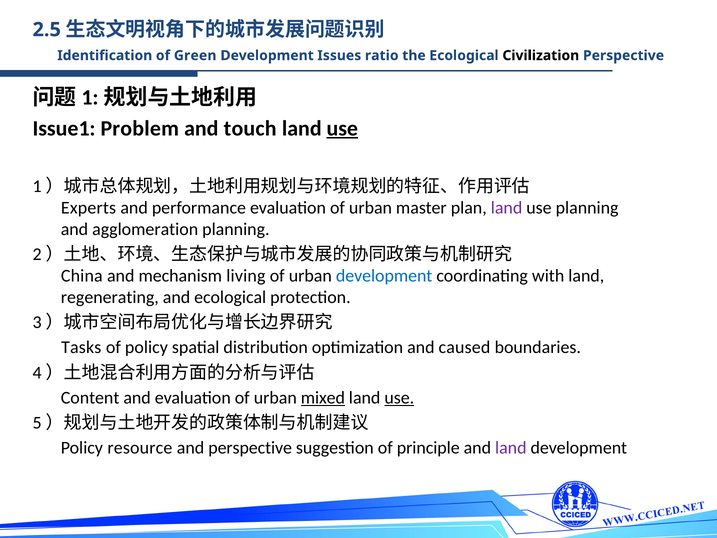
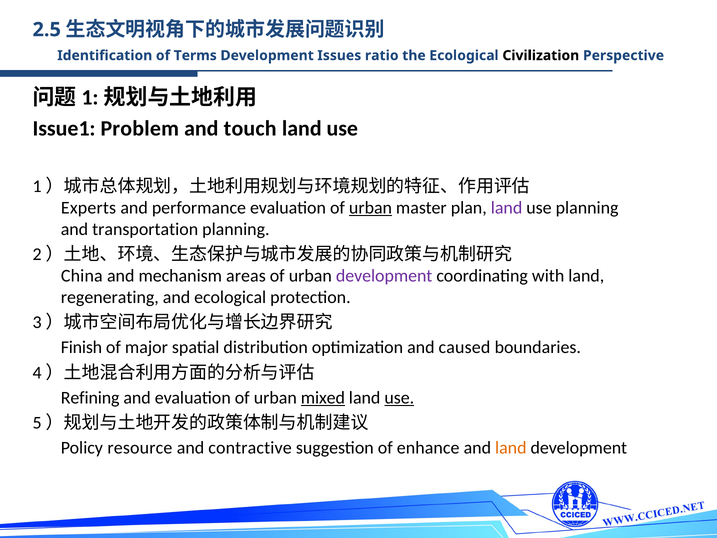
Green: Green -> Terms (195, 55)
use underline: present -> none (342, 128)
urban underline: none -> present (371, 208)
agglomeration: agglomeration -> transportation (145, 229)
living: living -> areas (246, 276)
development colour: blue -> purple (384, 276)
Tasks: Tasks -> Finish (81, 347)
of policy: policy -> major (146, 347)
Content: Content -> Refining (90, 398)
and perspective: perspective -> contractive (250, 448)
principle: principle -> enhance (428, 448)
land colour: purple -> orange (511, 448)
